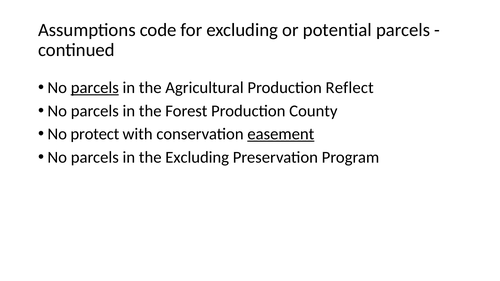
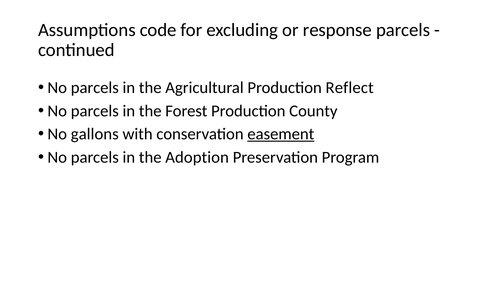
potential: potential -> response (337, 30)
parcels underline: present -> none (95, 88)
protect: protect -> gallons (95, 134)
the Excluding: Excluding -> Adoption (197, 157)
